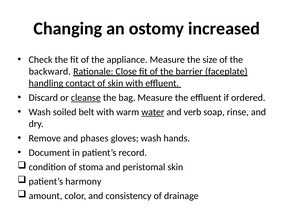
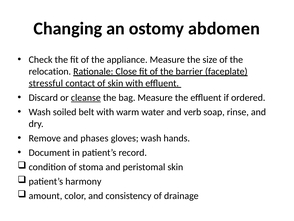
increased: increased -> abdomen (224, 28)
backward: backward -> relocation (50, 71)
handling: handling -> stressful (46, 83)
water underline: present -> none (153, 112)
